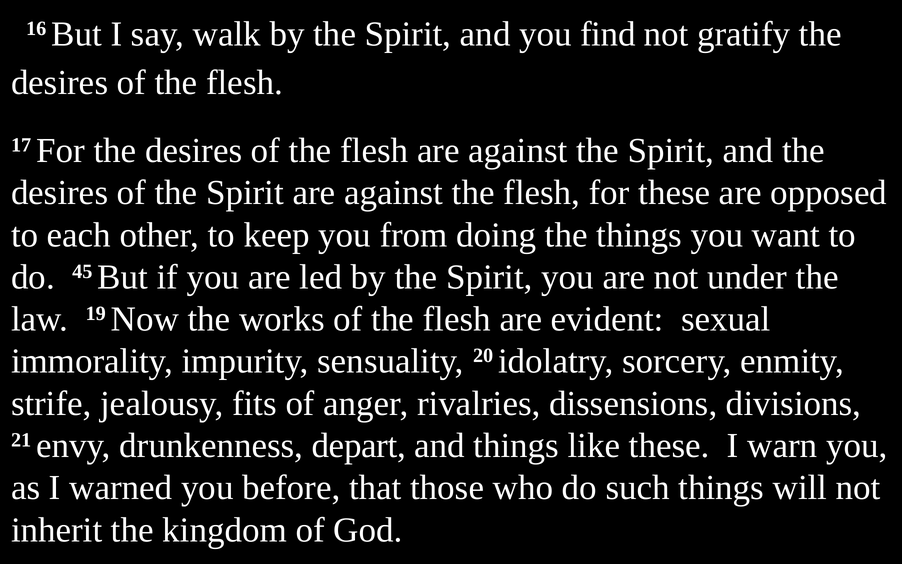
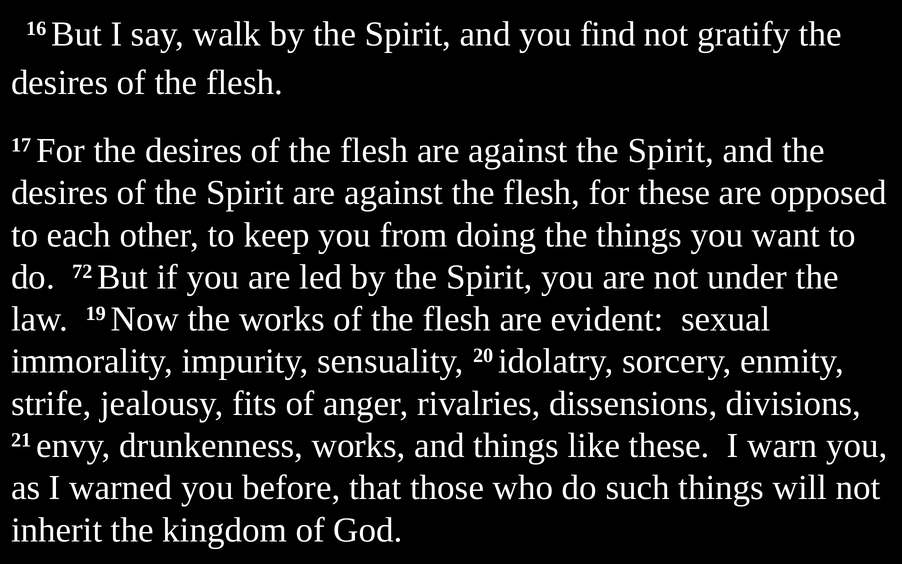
45: 45 -> 72 (82, 271)
drunkenness depart: depart -> works (359, 445)
